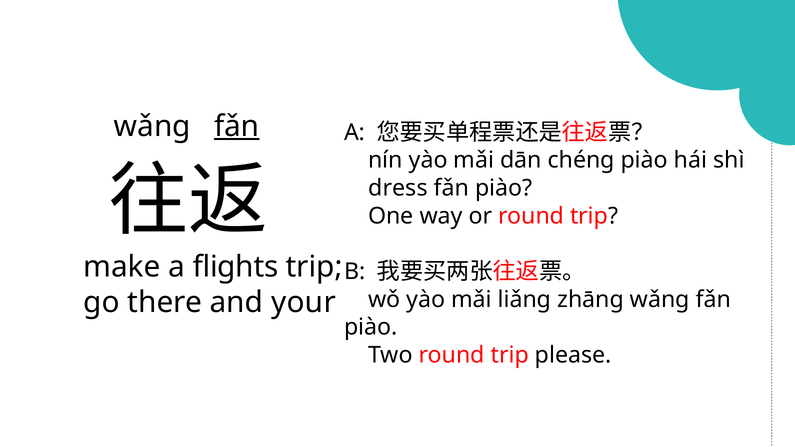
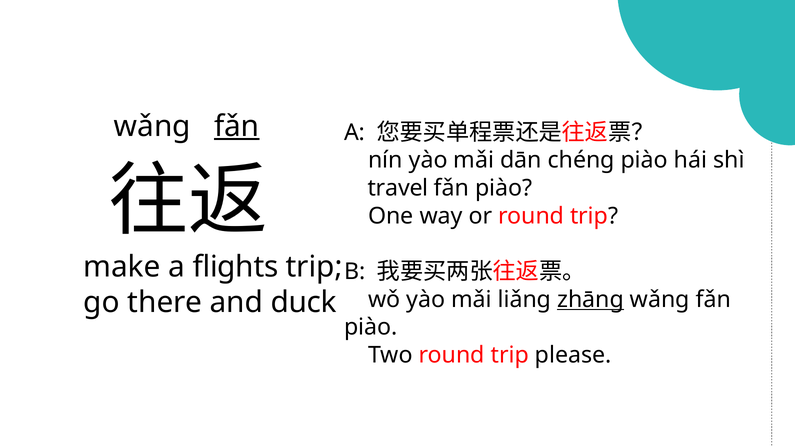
dress: dress -> travel (398, 188)
zhāng underline: none -> present (591, 300)
your: your -> duck (304, 303)
